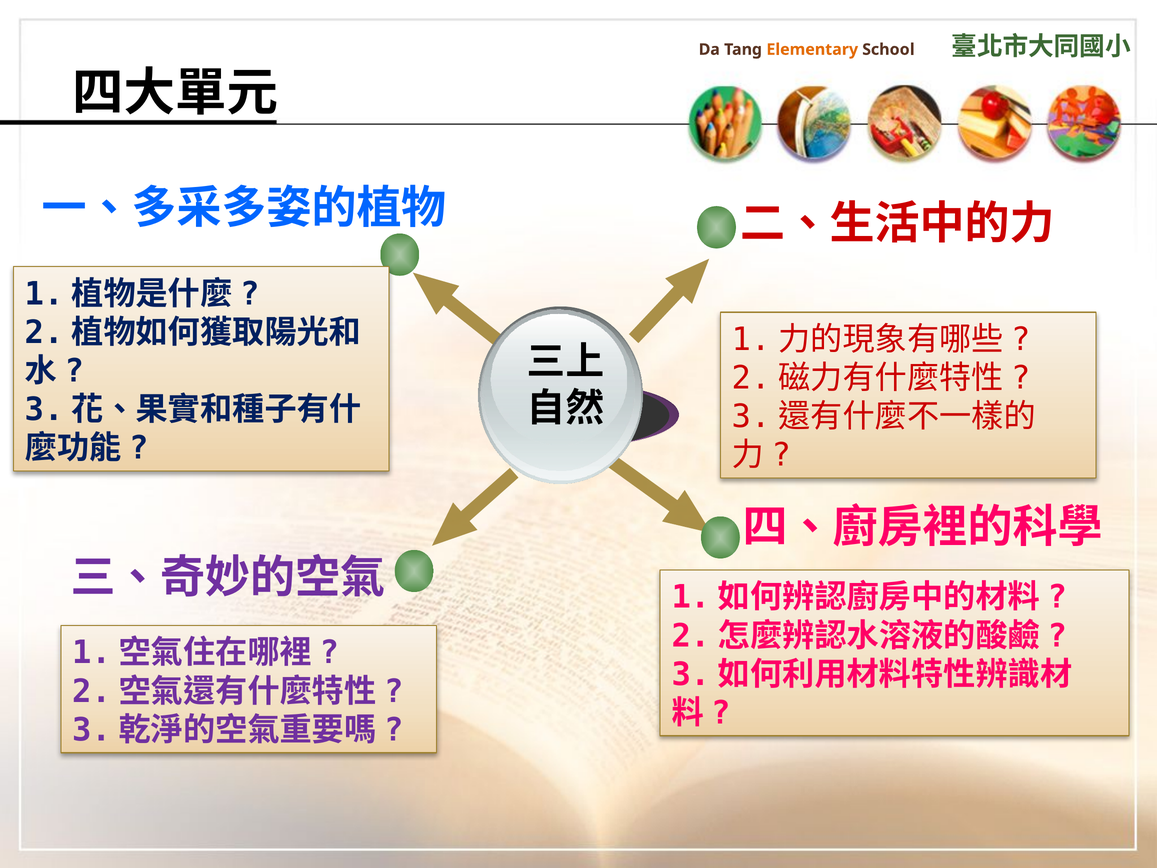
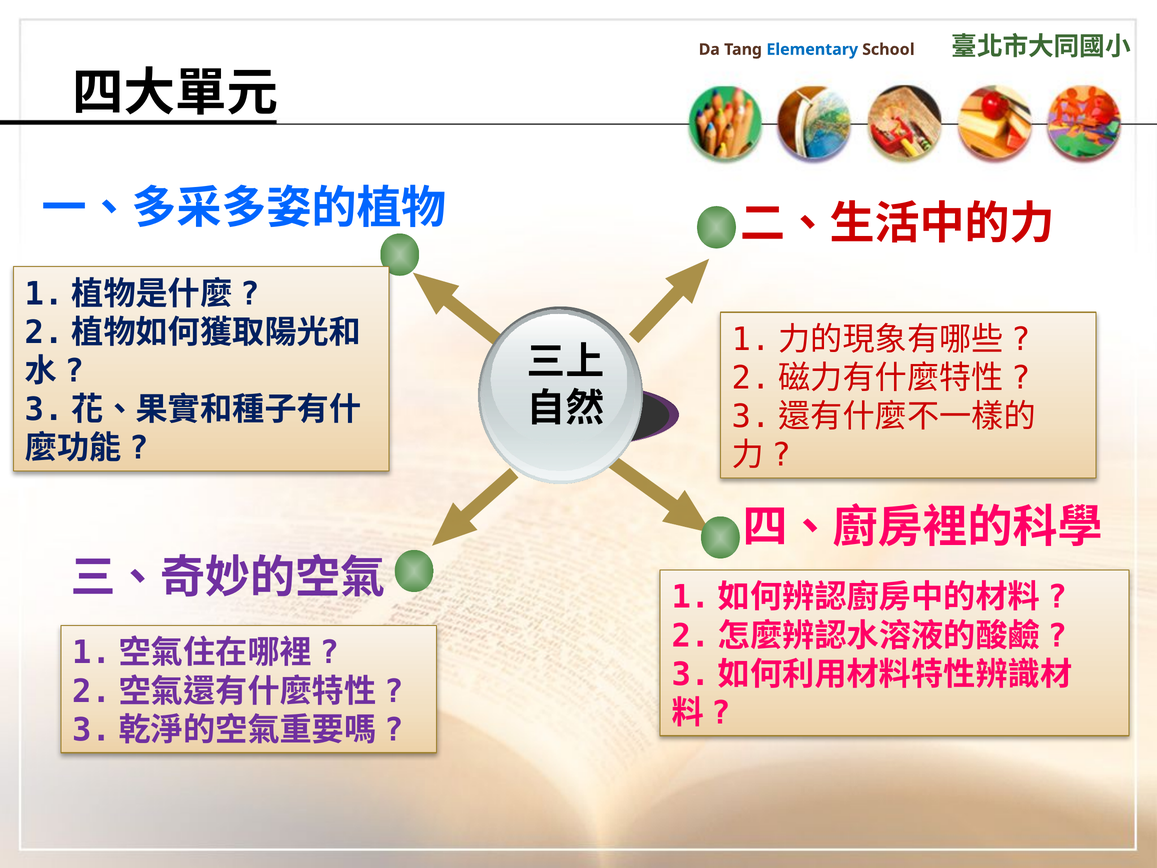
Elementary colour: orange -> blue (812, 49)
